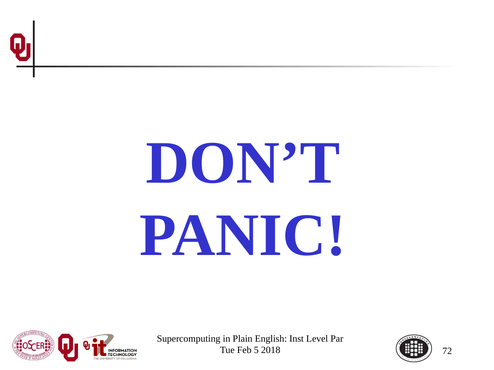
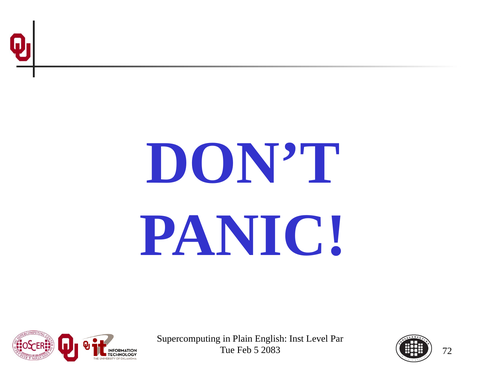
2018: 2018 -> 2083 (271, 351)
